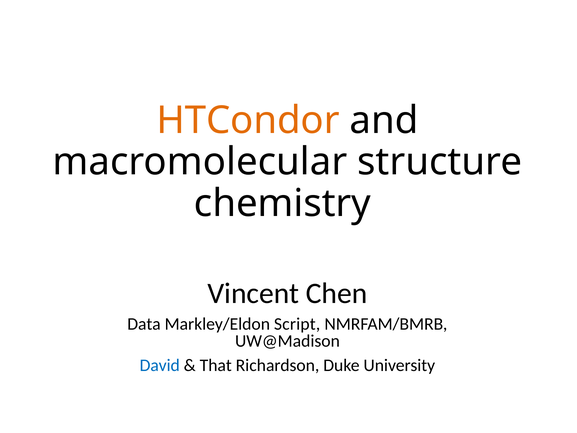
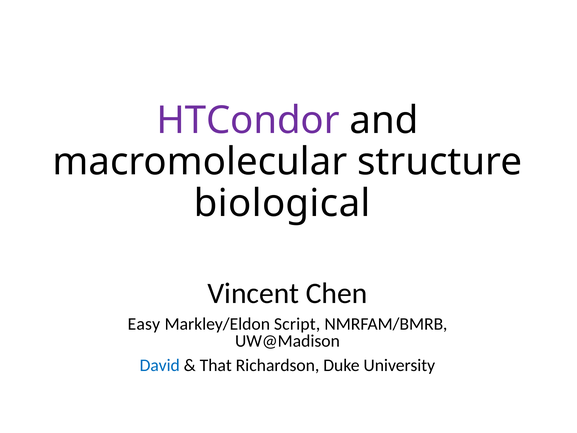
HTCondor colour: orange -> purple (248, 120)
chemistry: chemistry -> biological (282, 203)
Data: Data -> Easy (144, 324)
